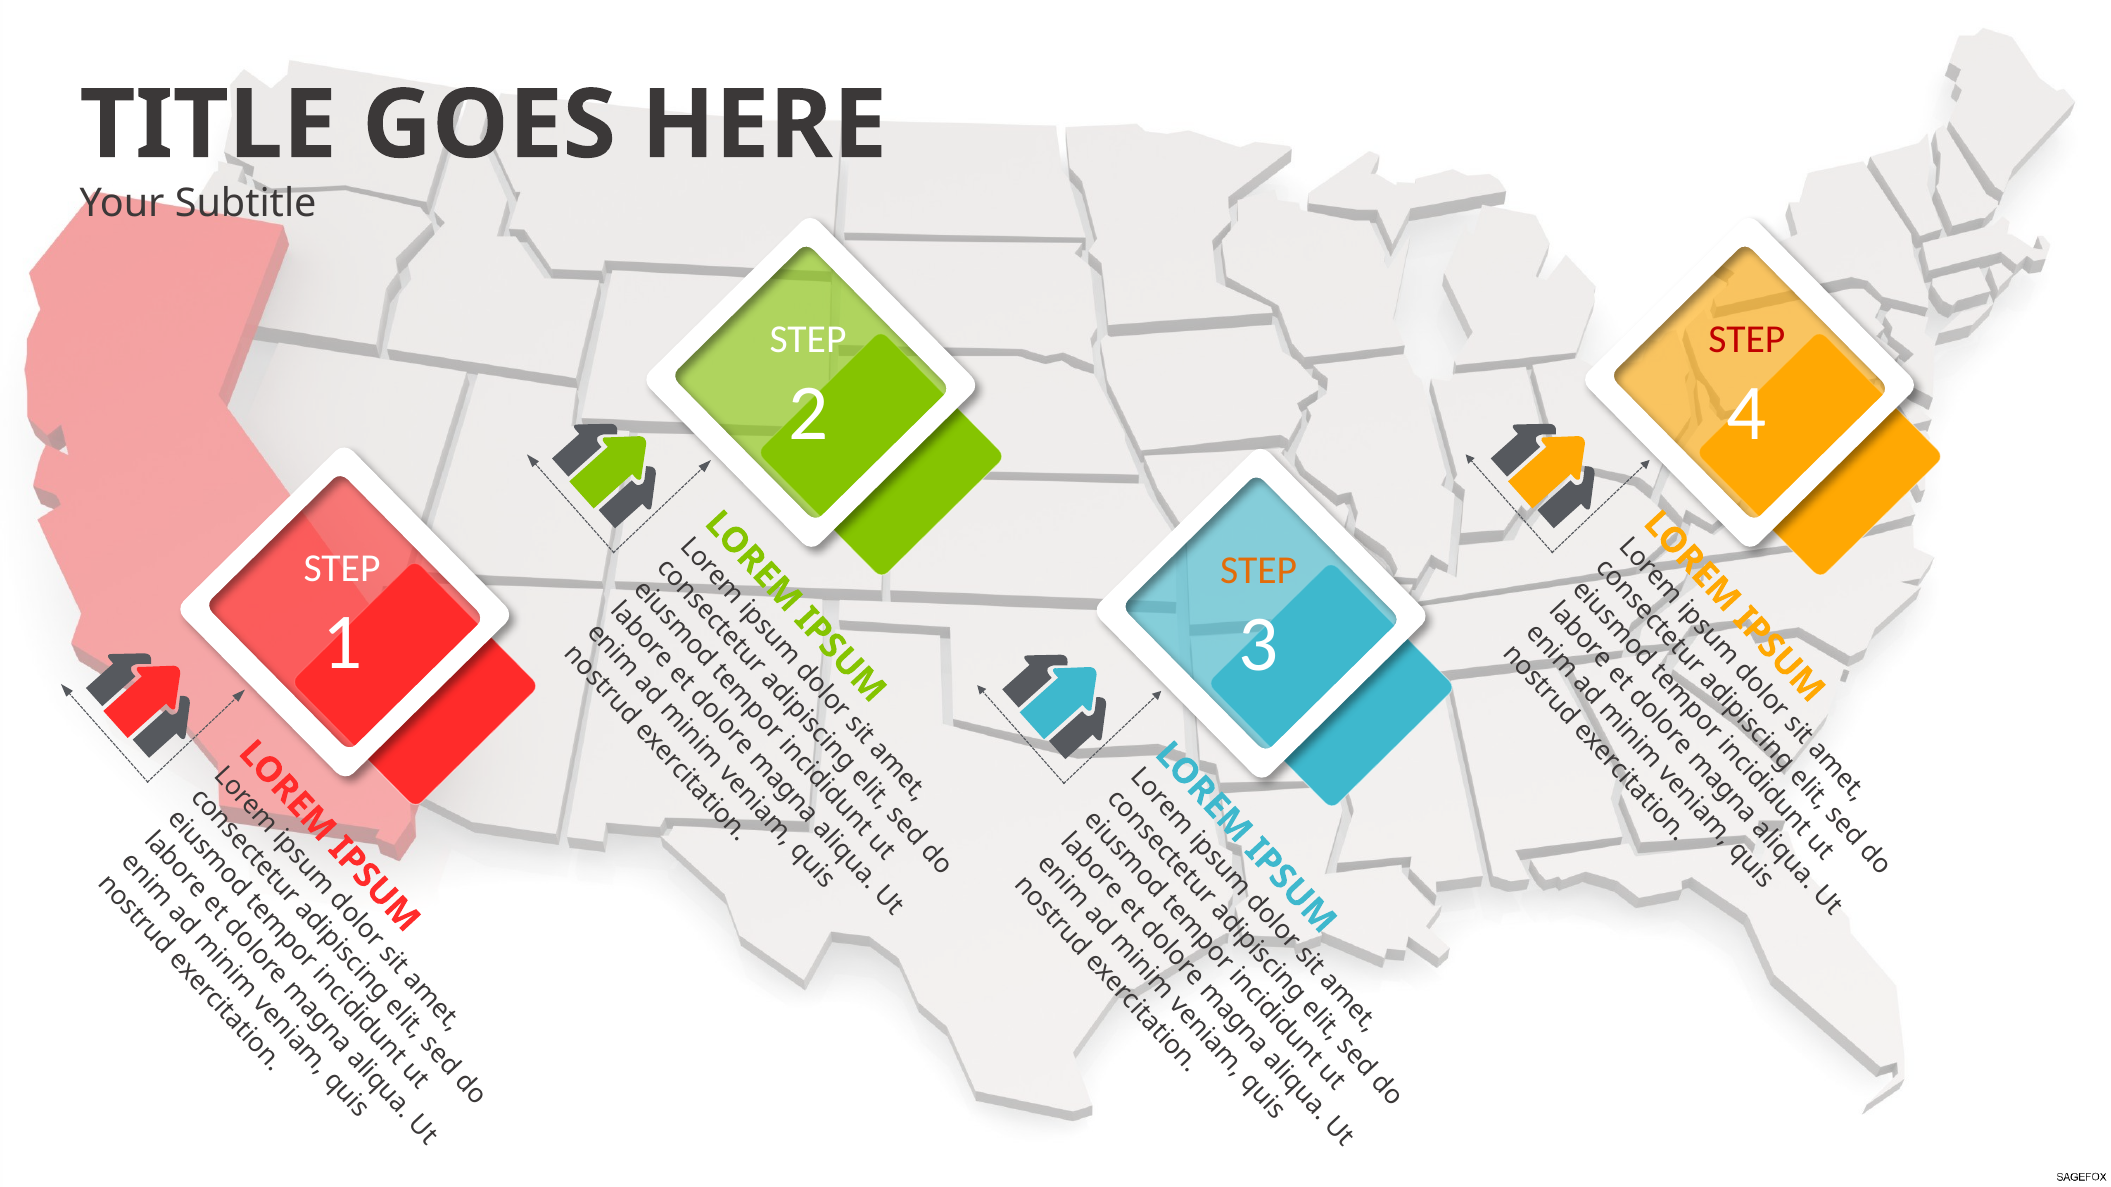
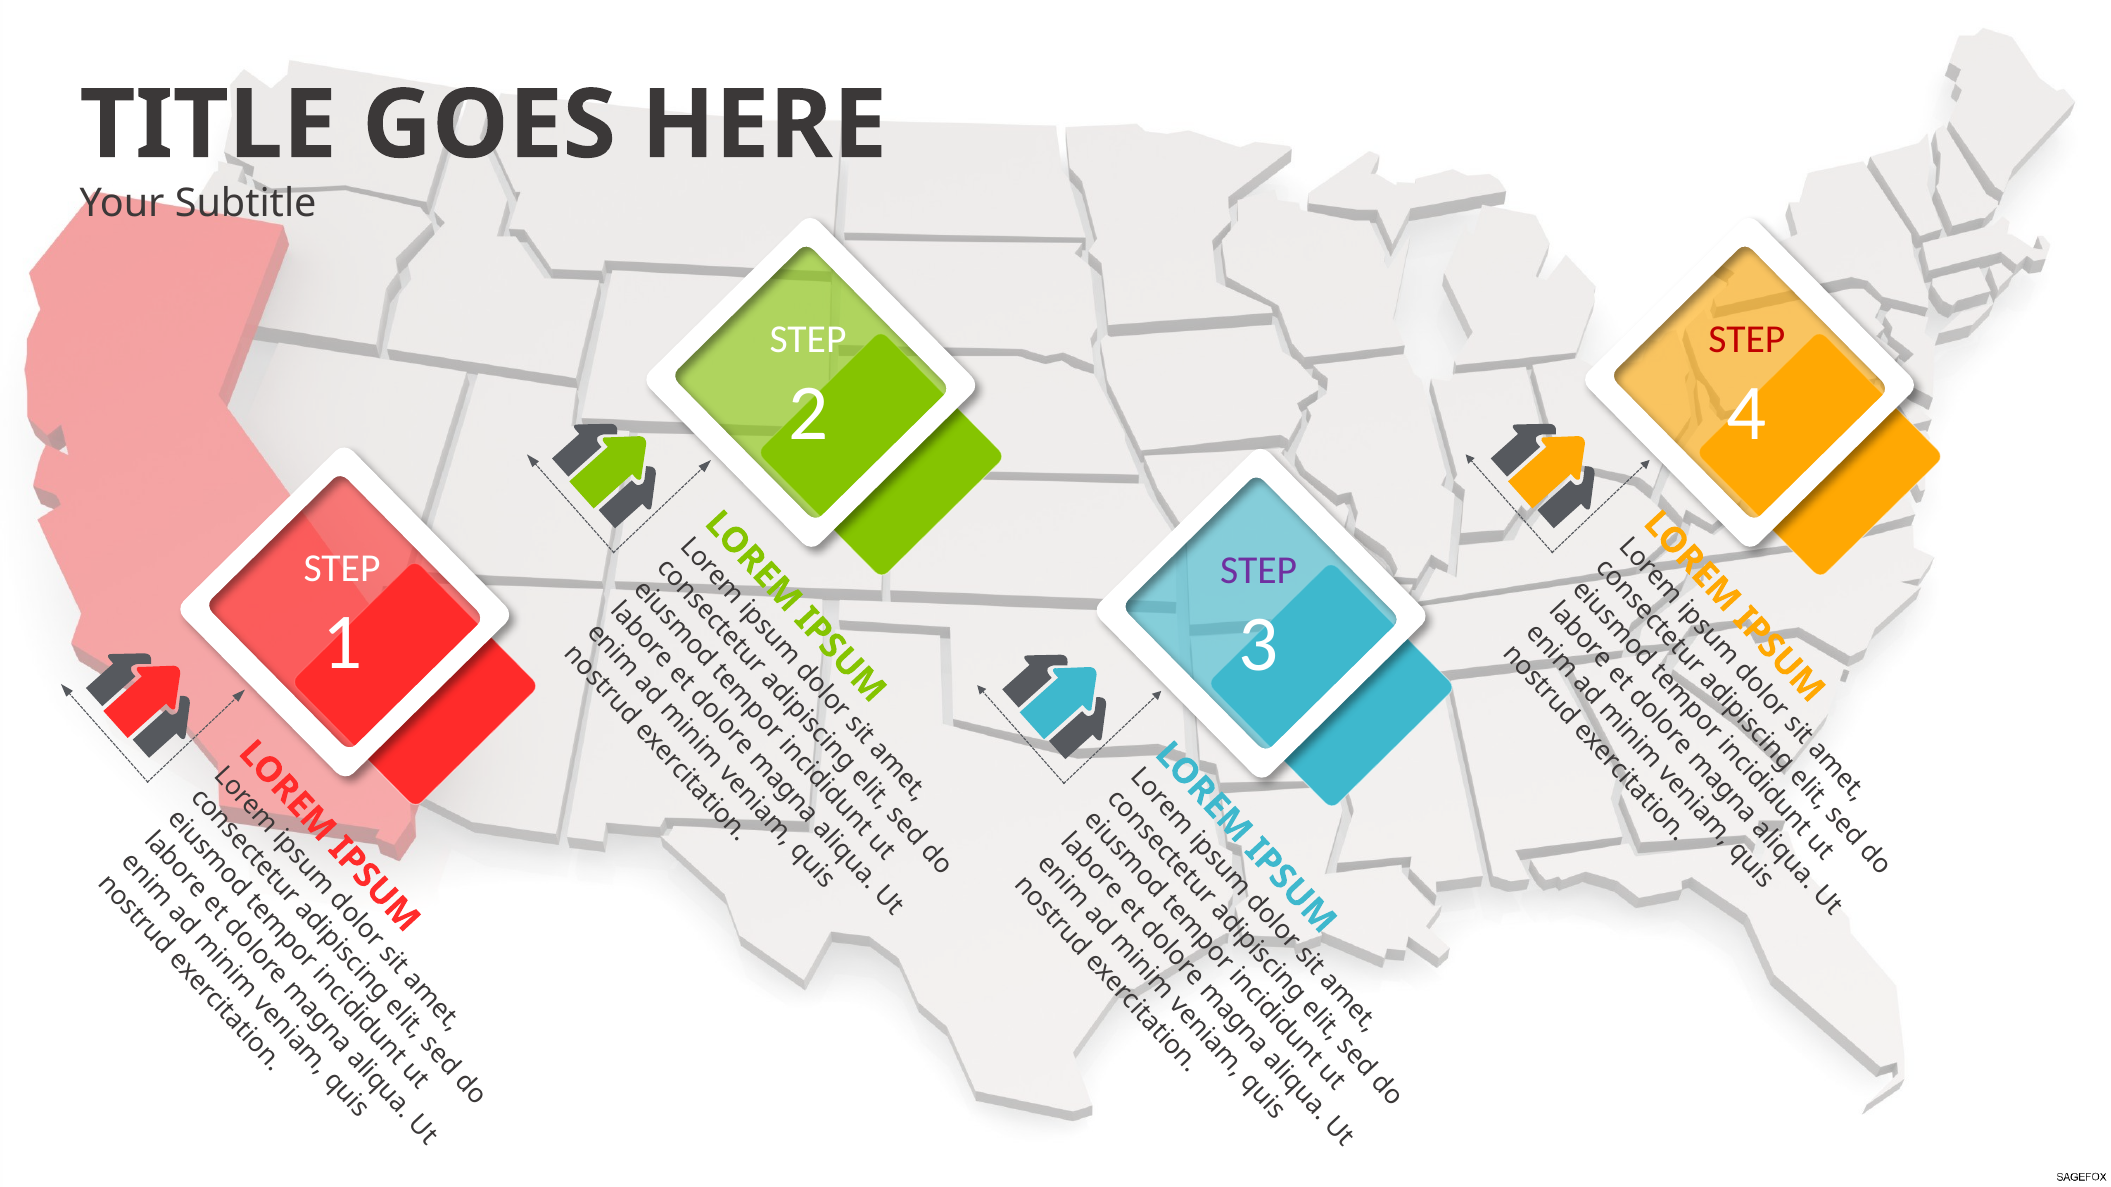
STEP colour: orange -> purple (1258, 570)
